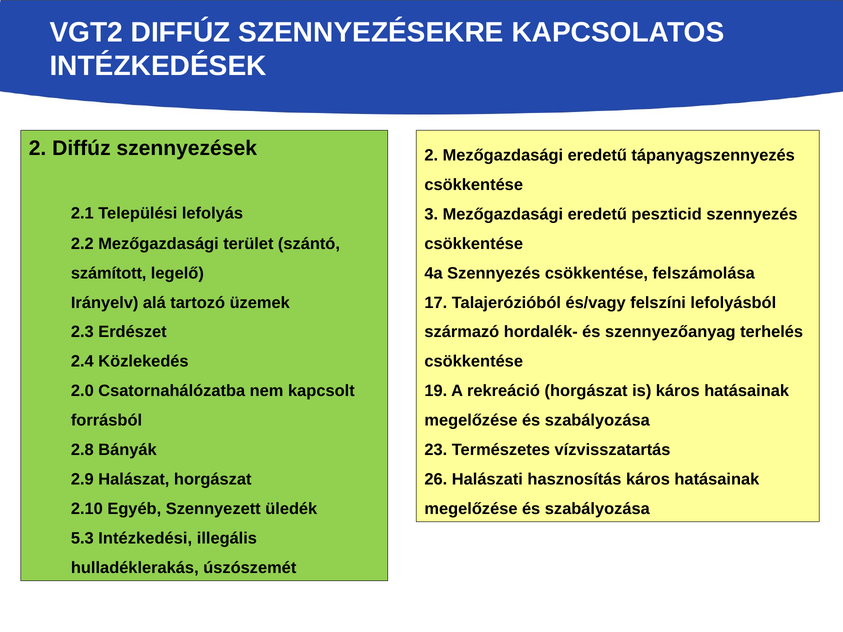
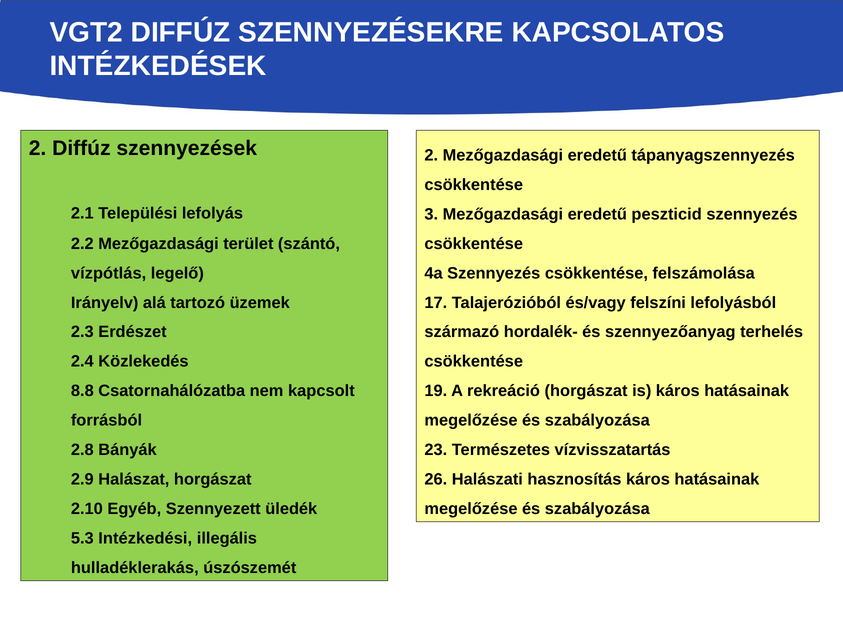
számított: számított -> vízpótlás (109, 273)
2.0: 2.0 -> 8.8 (82, 391)
